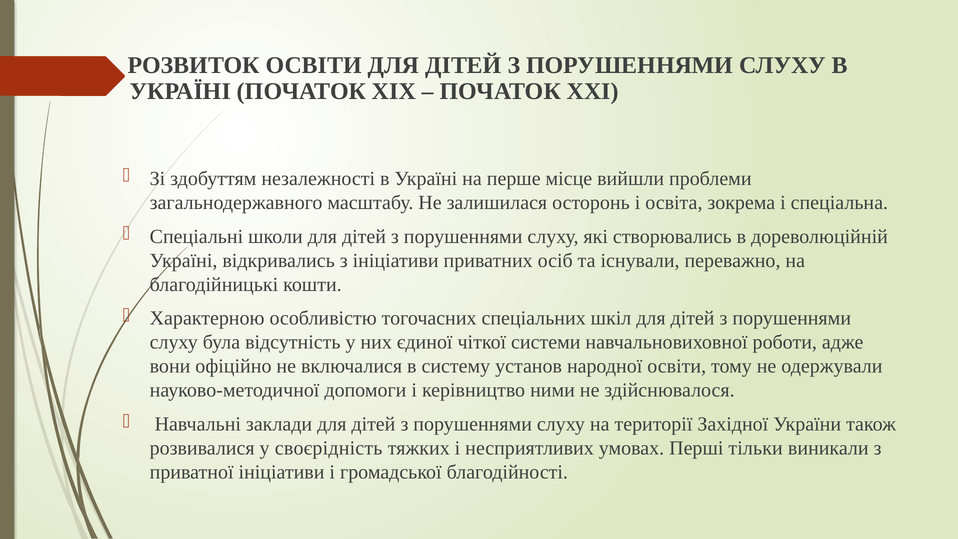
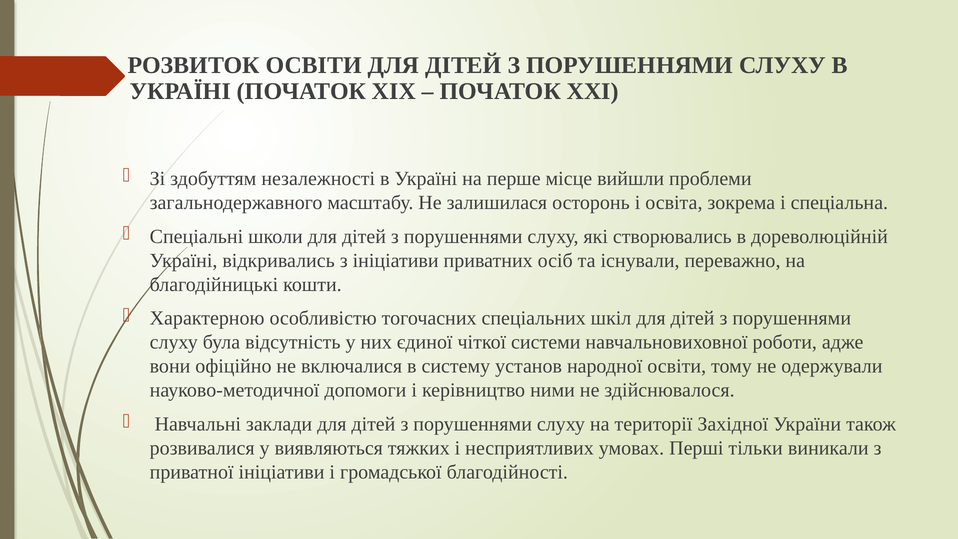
своєрідність: своєрідність -> виявляються (329, 448)
